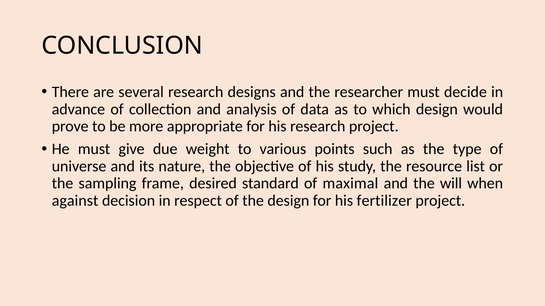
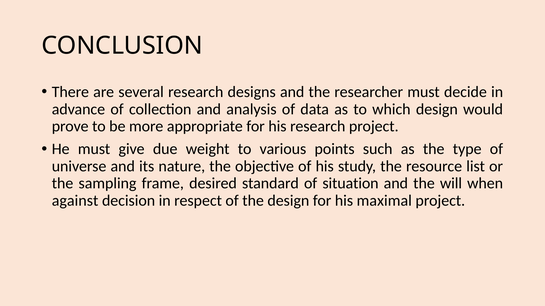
maximal: maximal -> situation (351, 184)
fertilizer: fertilizer -> maximal (384, 201)
